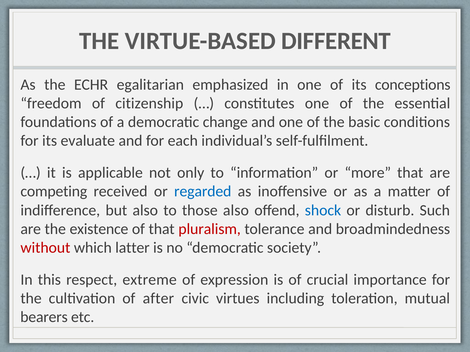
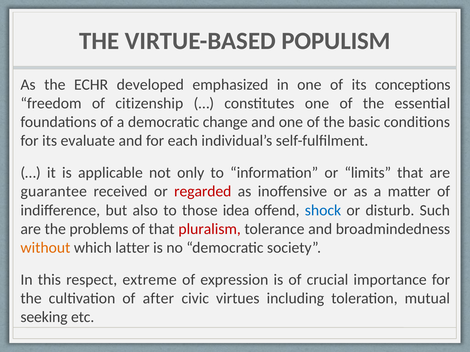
DIFFERENT: DIFFERENT -> POPULISM (336, 41)
egalitarian: egalitarian -> developed (150, 85)
more: more -> limits (368, 173)
competing: competing -> guarantee (54, 192)
regarded colour: blue -> red (203, 192)
those also: also -> idea (236, 210)
existence: existence -> problems (99, 229)
without colour: red -> orange (45, 248)
bearers: bearers -> seeking (44, 318)
